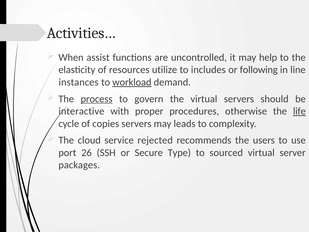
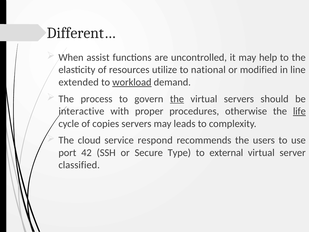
Activities…: Activities… -> Different… (81, 33)
includes: includes -> national (208, 70)
following: following -> modified (259, 70)
instances: instances -> extended (79, 82)
process underline: present -> none (97, 99)
the underline: none -> present (177, 99)
rejected: rejected -> respond (155, 140)
26: 26 -> 42 (86, 152)
sourced: sourced -> external (226, 152)
packages: packages -> classified (79, 165)
